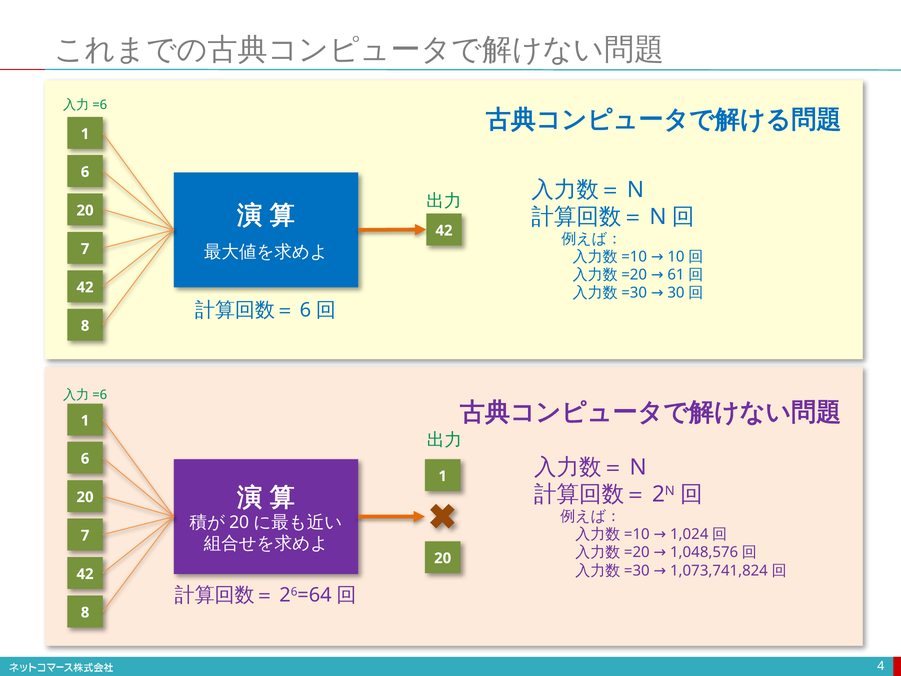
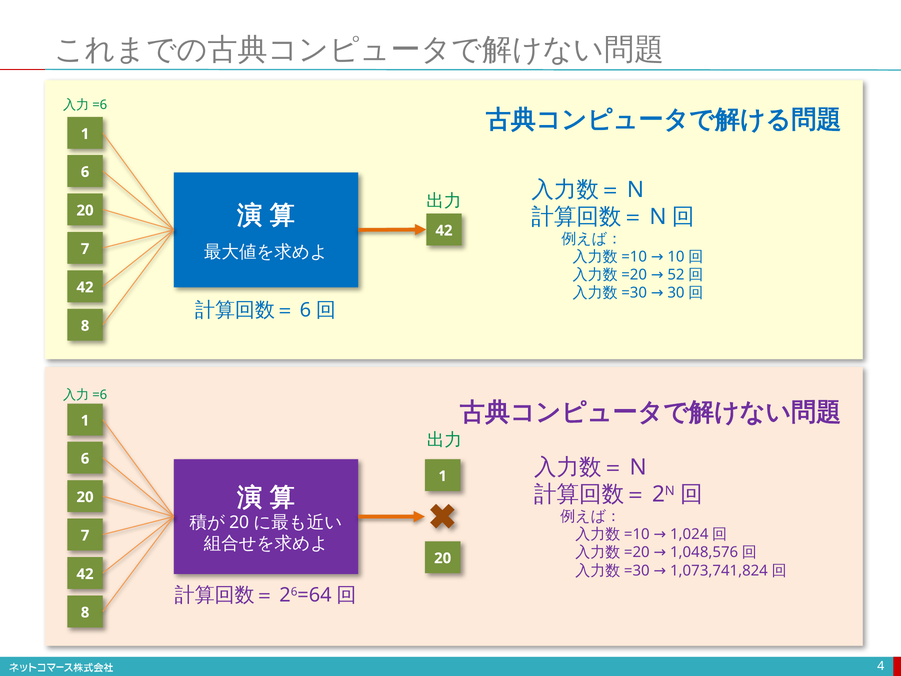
61: 61 -> 52 (676, 275)
